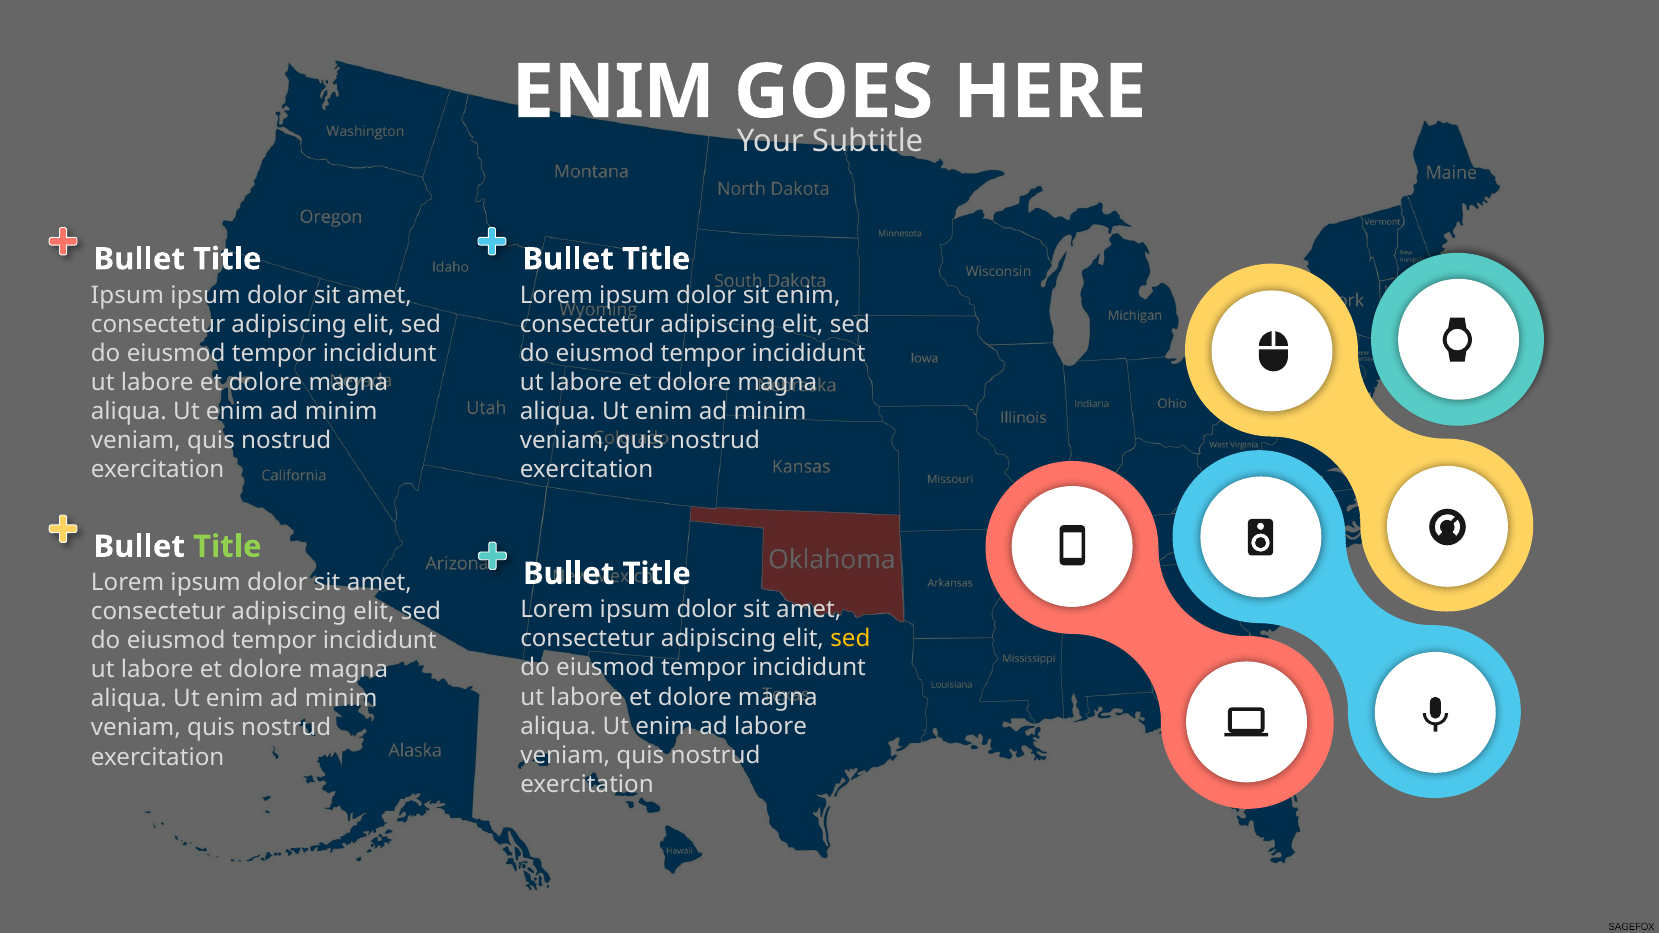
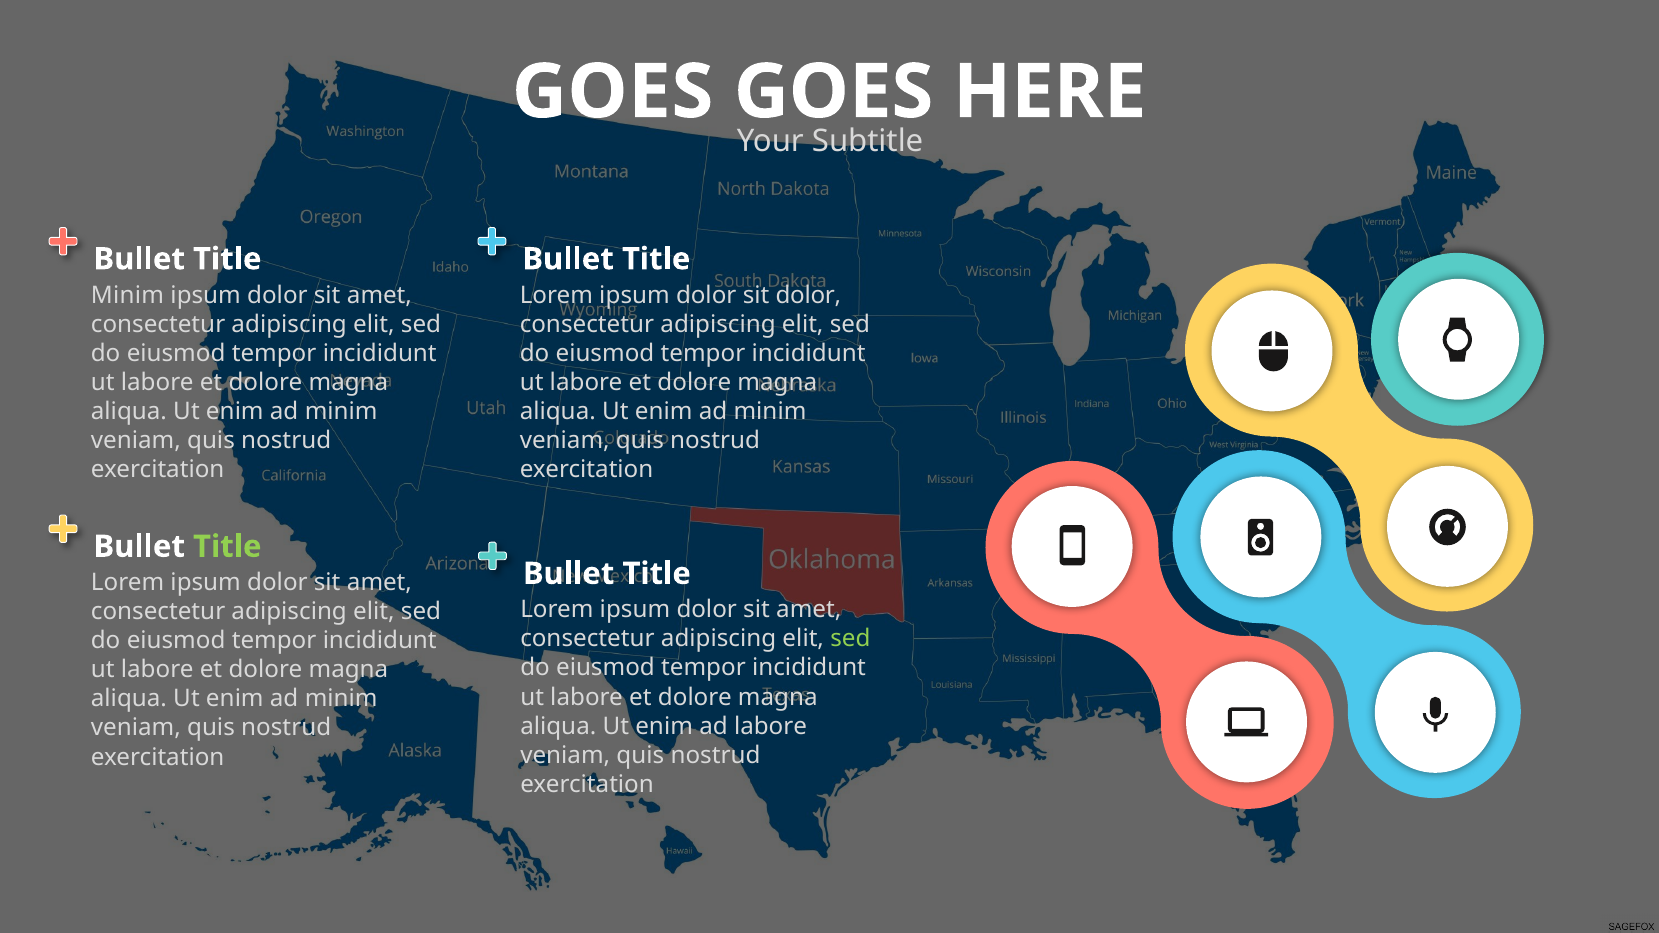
ENIM: ENIM -> GOES (613, 92)
Ipsum: Ipsum -> Minim (127, 295)
sit enim: enim -> dolor (808, 295)
sed colour: yellow -> light green (850, 639)
